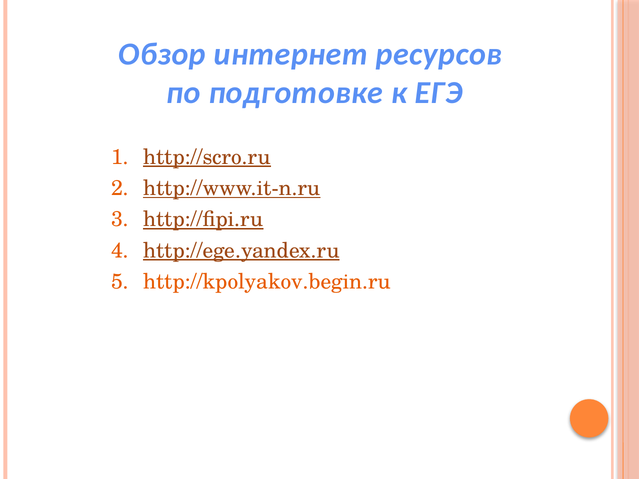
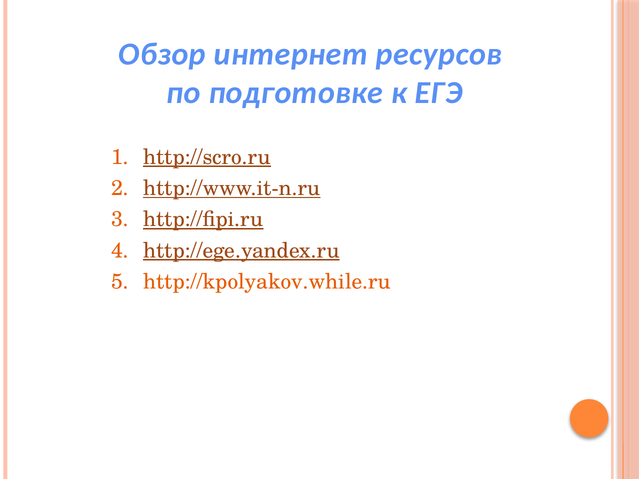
http://kpolyakov.begin.ru: http://kpolyakov.begin.ru -> http://kpolyakov.while.ru (267, 282)
